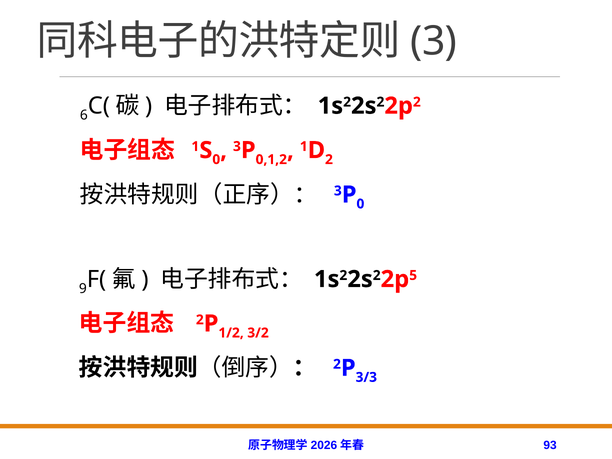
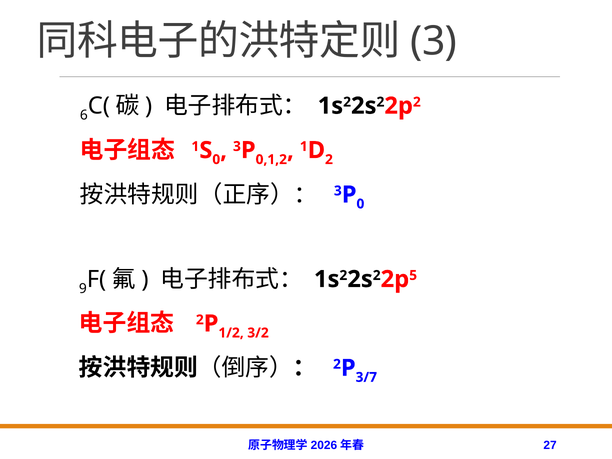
3/3: 3/3 -> 3/7 (366, 377)
93: 93 -> 27 (550, 445)
